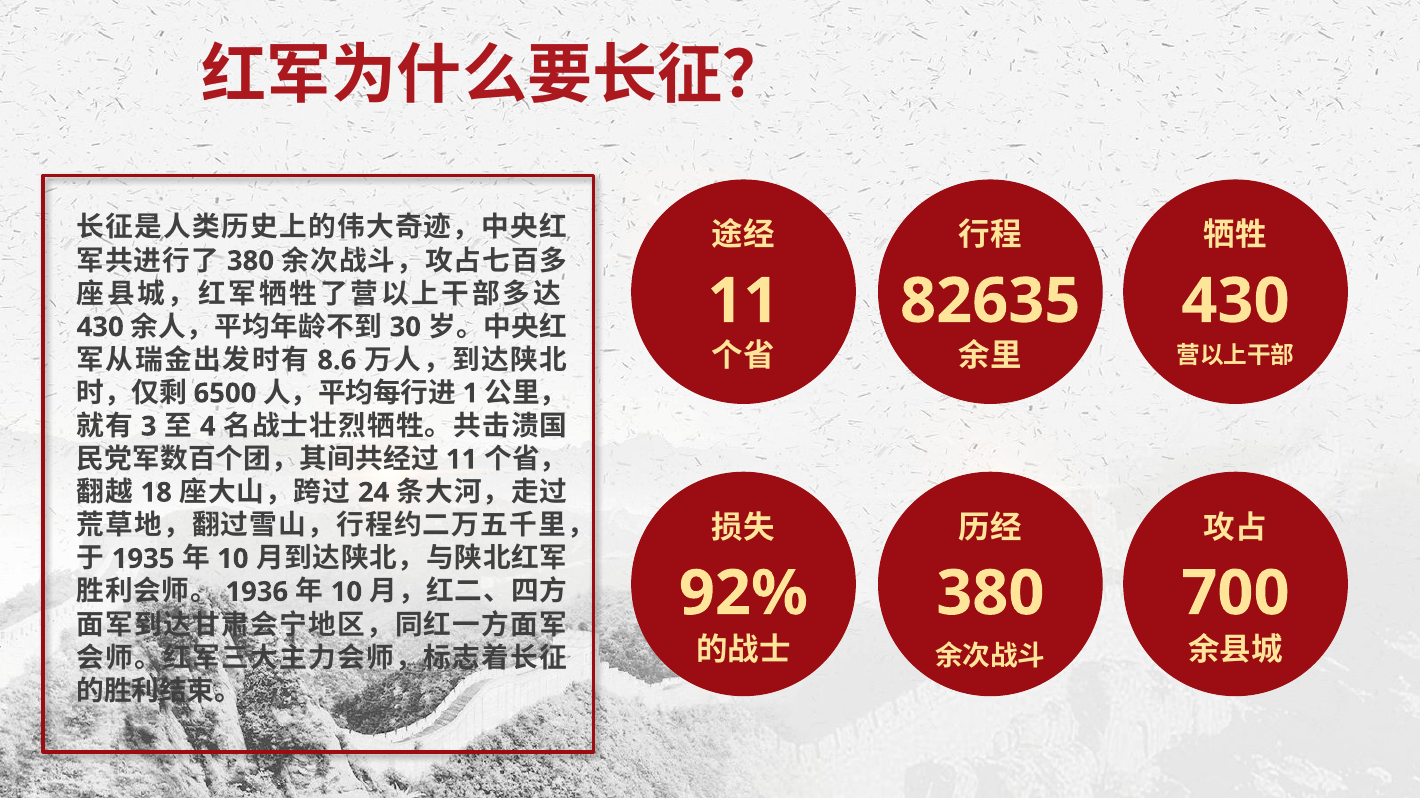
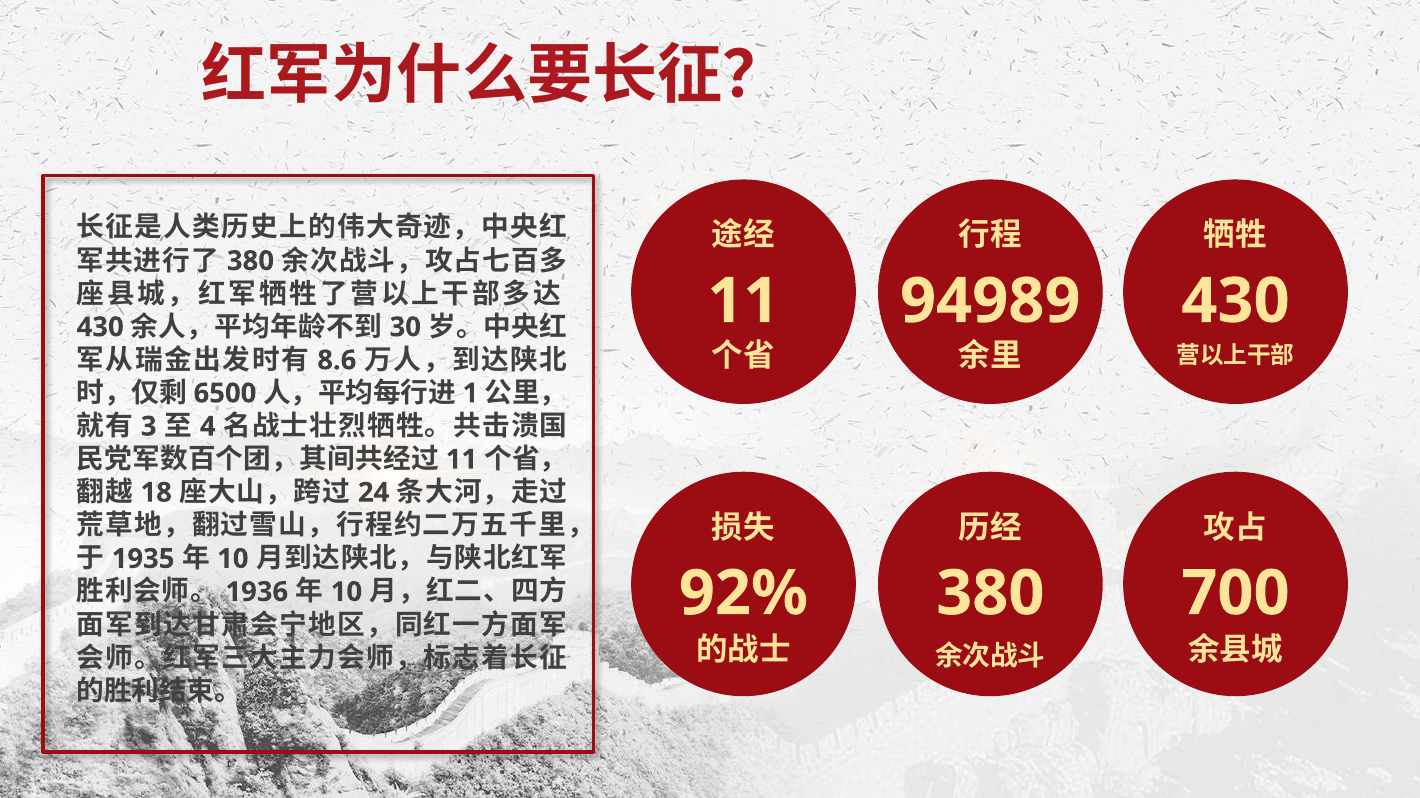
82635: 82635 -> 94989 (990, 301)
